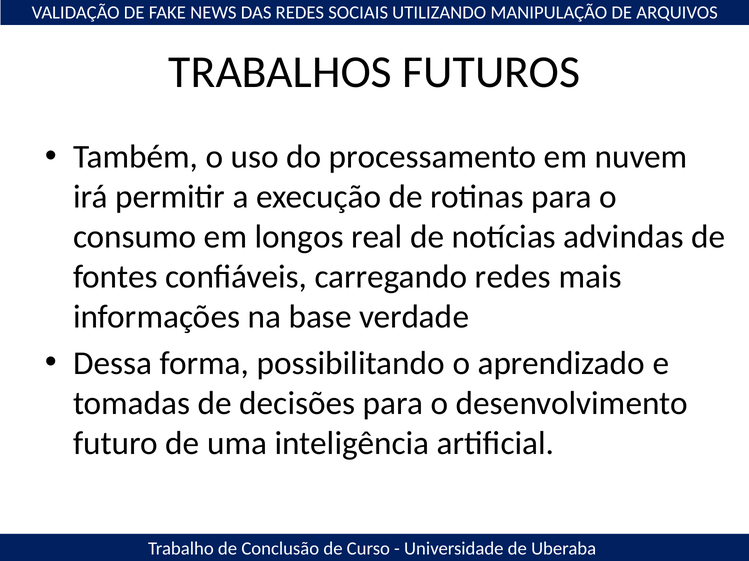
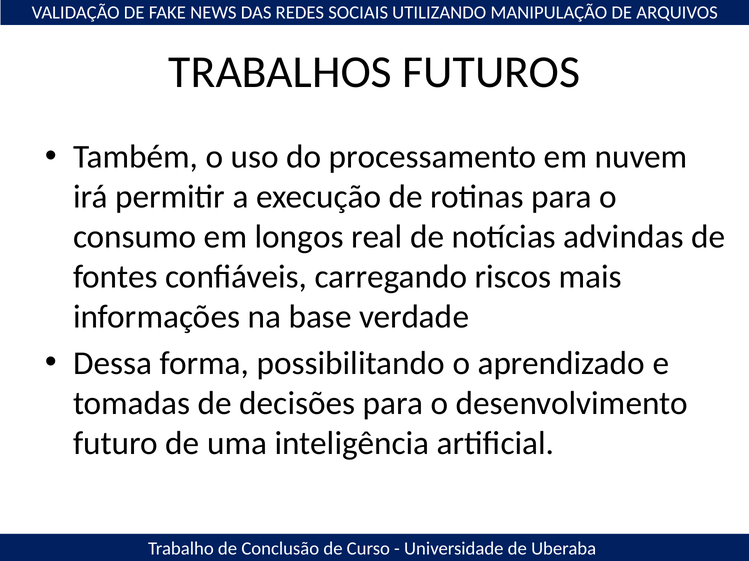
carregando redes: redes -> riscos (513, 277)
